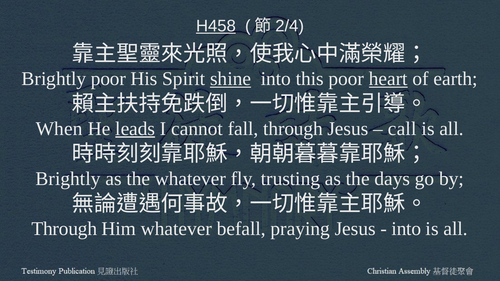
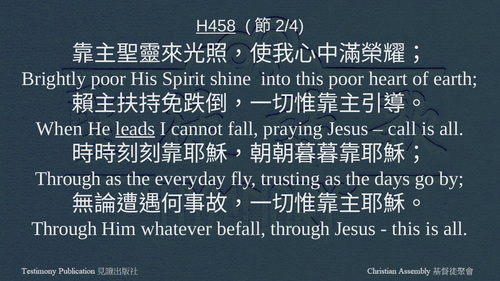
shine underline: present -> none (231, 79)
heart underline: present -> none (388, 79)
fall through: through -> praying (293, 129)
Brightly: Brightly -> Through (68, 179)
the whatever: whatever -> everyday (190, 179)
befall praying: praying -> through (300, 229)
into: into -> this (406, 229)
